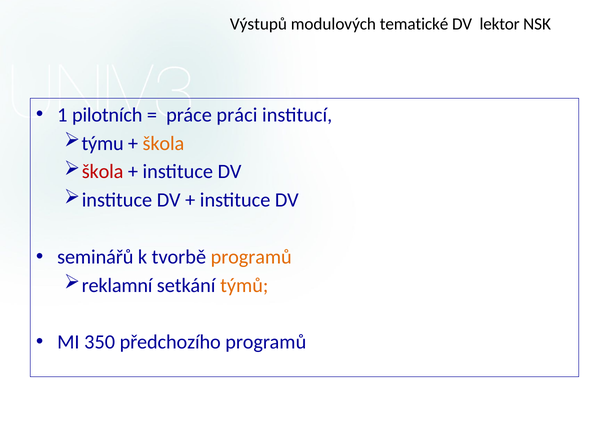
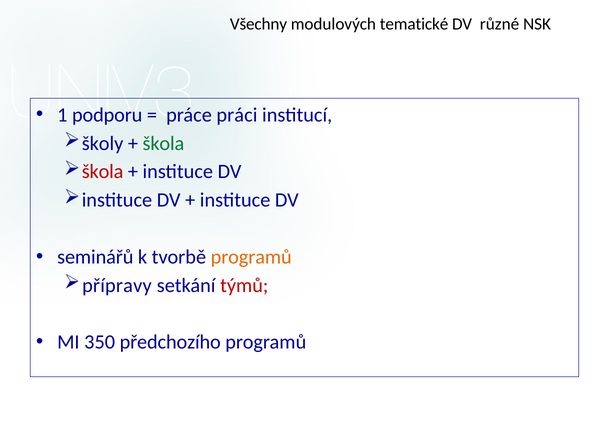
Výstupů: Výstupů -> Všechny (259, 24)
lektor: lektor -> různé (500, 24)
pilotních: pilotních -> podporu (107, 115)
týmu: týmu -> školy (103, 143)
škola colour: orange -> green (163, 143)
reklamní: reklamní -> přípravy (117, 285)
týmů colour: orange -> red (244, 285)
